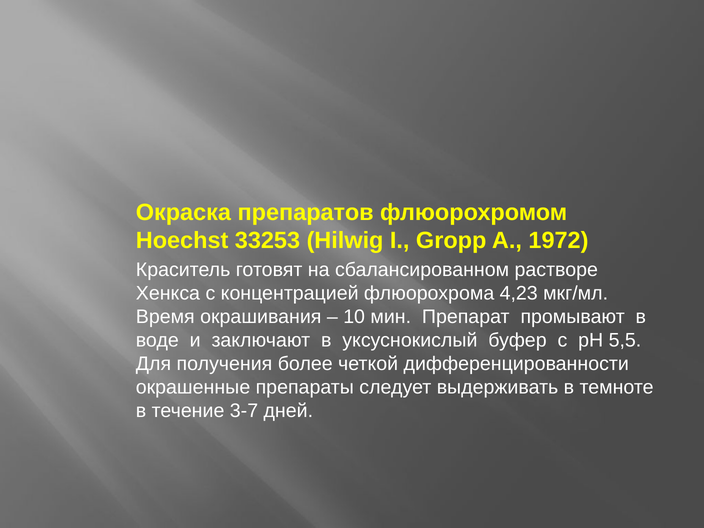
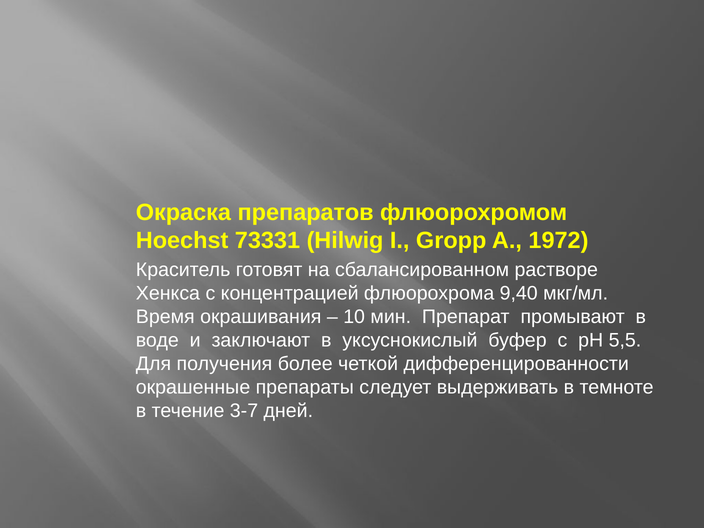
33253: 33253 -> 73331 (267, 240)
4,23: 4,23 -> 9,40 (519, 293)
